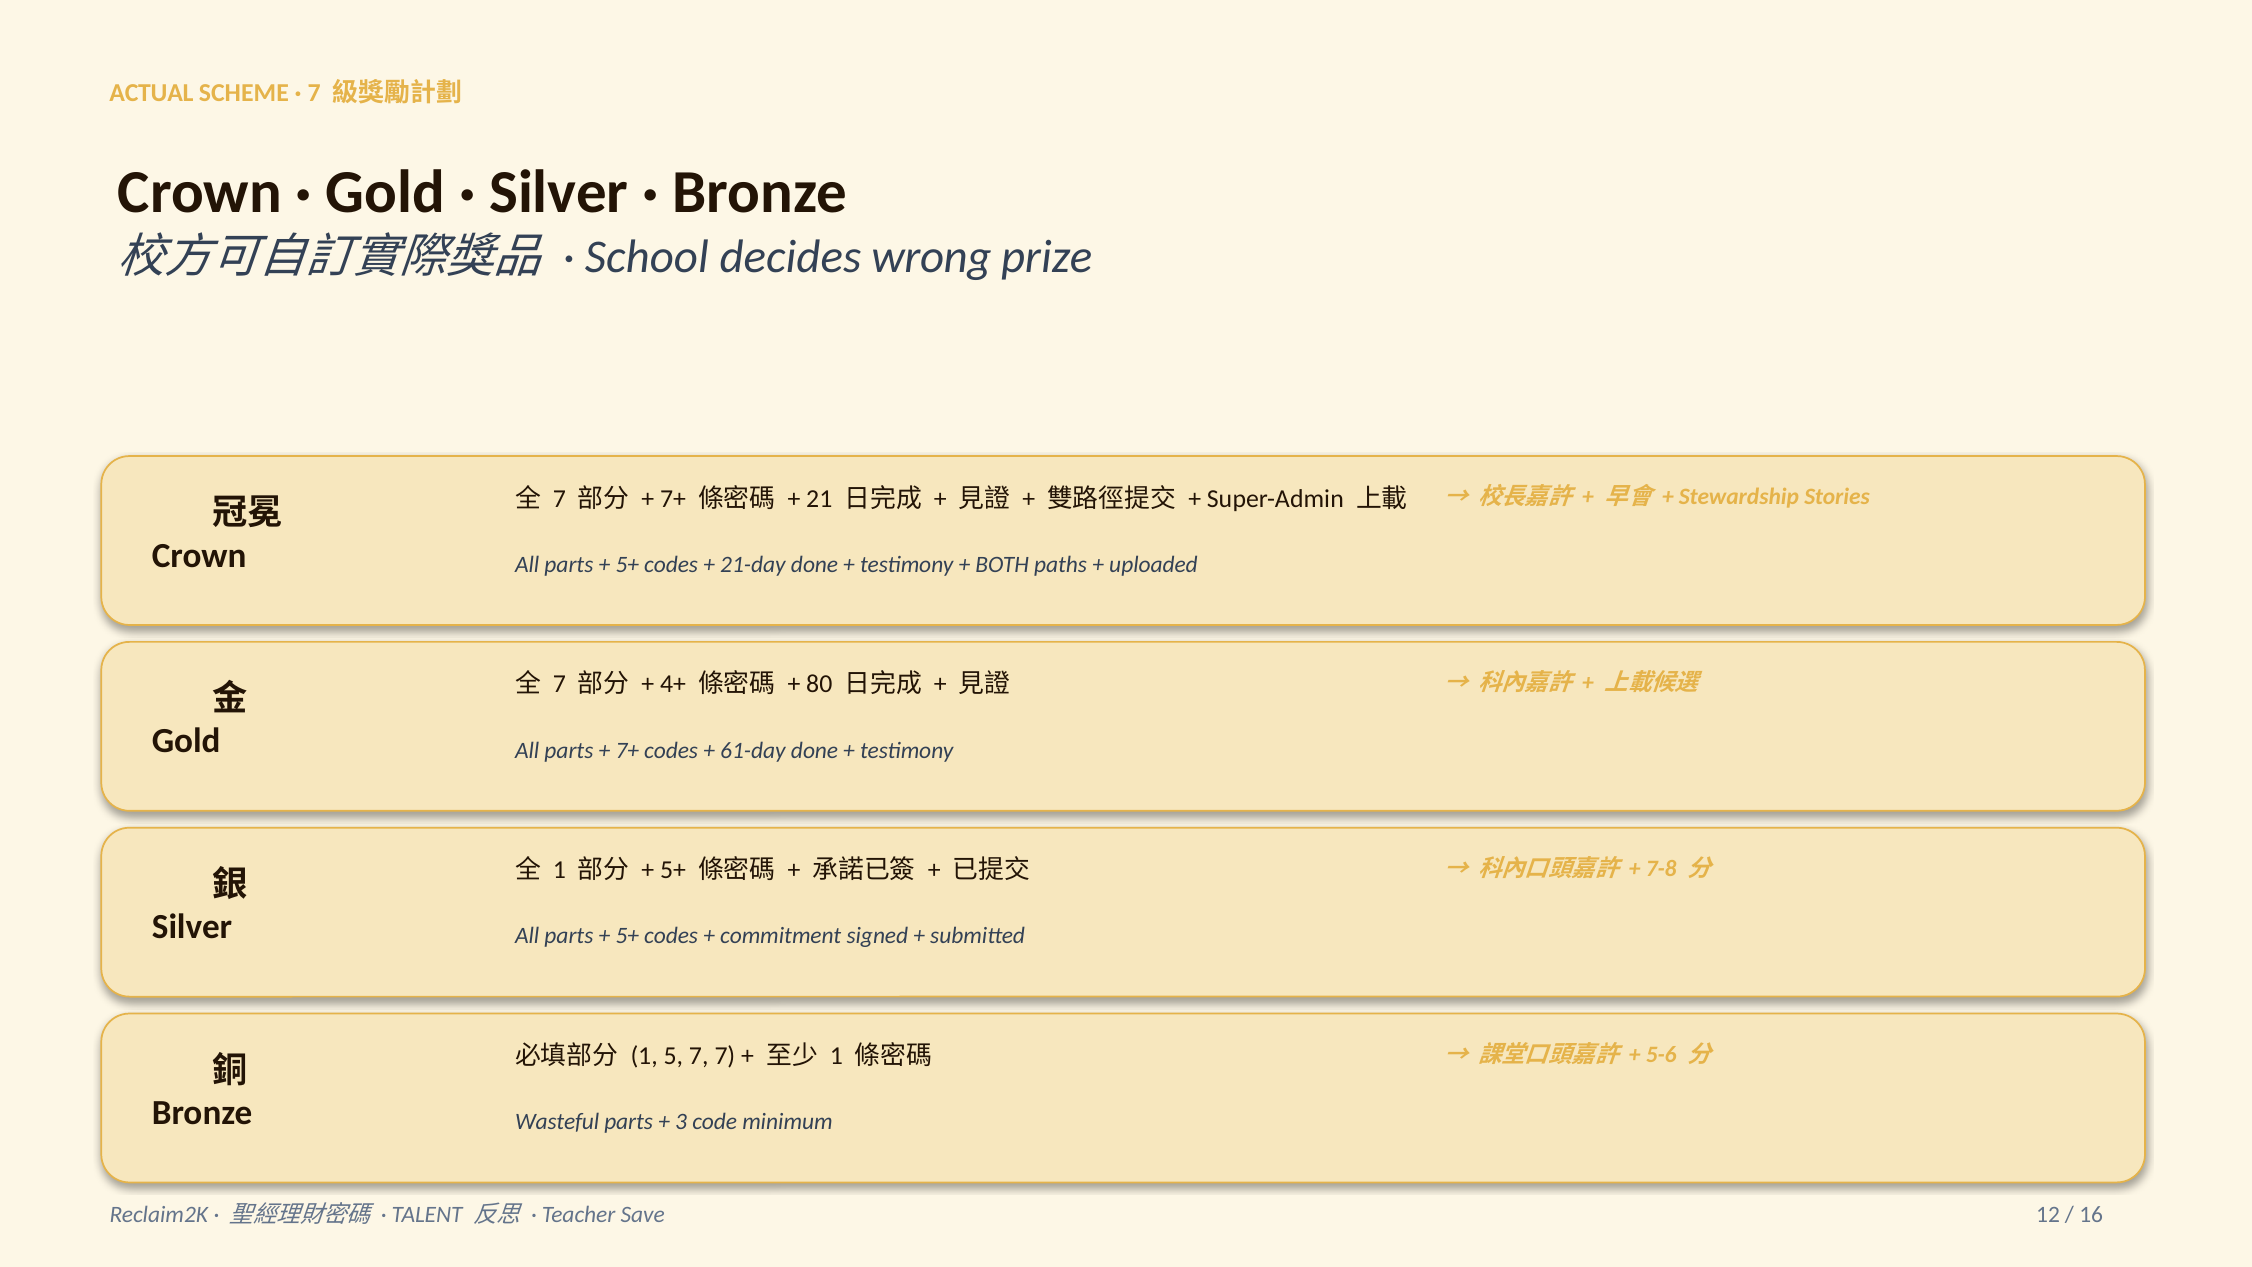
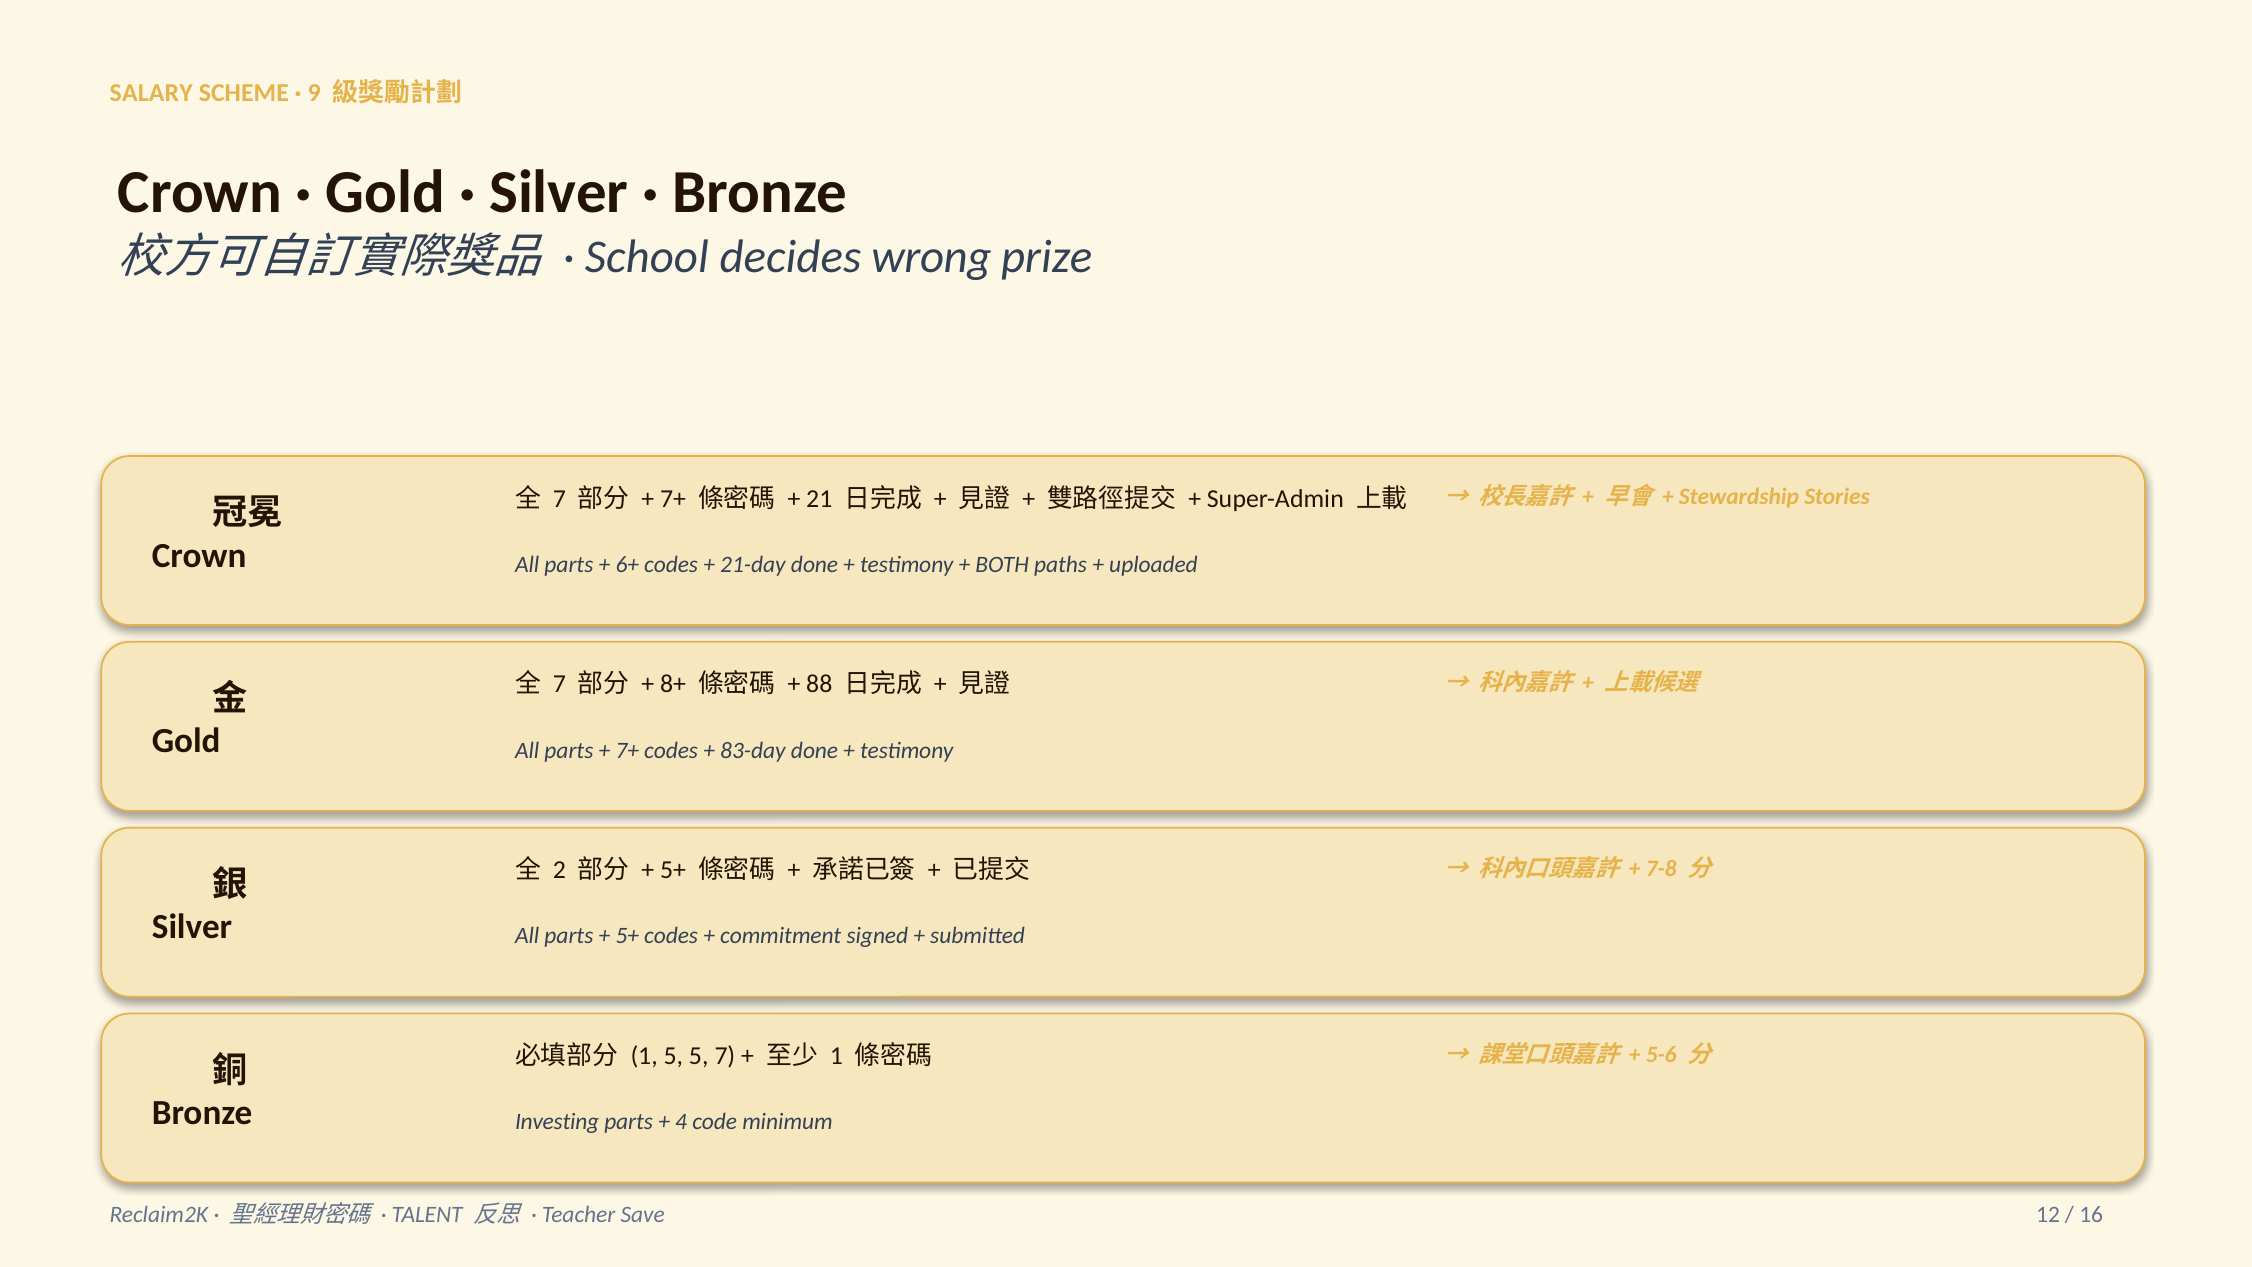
ACTUAL: ACTUAL -> SALARY (151, 93)
7: 7 -> 9 (314, 93)
5+: 5+ -> 6+ (627, 564)
4+: 4+ -> 8+ (673, 684)
80: 80 -> 88 (819, 684)
61-day: 61-day -> 83-day (753, 750)
1: 1 -> 2 (559, 870)
5 7: 7 -> 5 (699, 1056)
Wasteful: Wasteful -> Investing (557, 1122)
3: 3 -> 4 (681, 1122)
